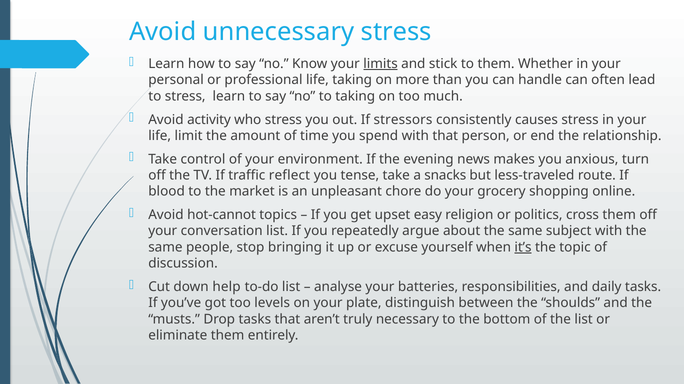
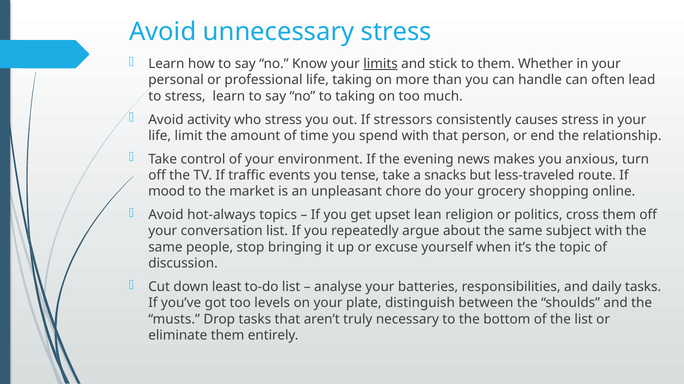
reflect: reflect -> events (290, 176)
blood: blood -> mood (167, 192)
hot-cannot: hot-cannot -> hot-always (221, 215)
easy: easy -> lean (428, 215)
it’s underline: present -> none (523, 248)
help: help -> least (227, 287)
